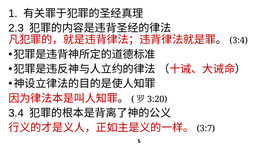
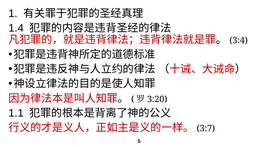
2.3: 2.3 -> 1.4 (16, 28)
3.4: 3.4 -> 1.1 (16, 113)
